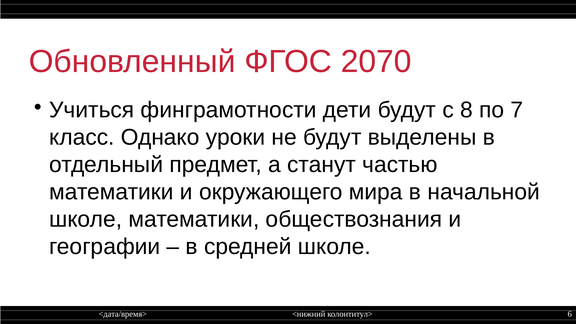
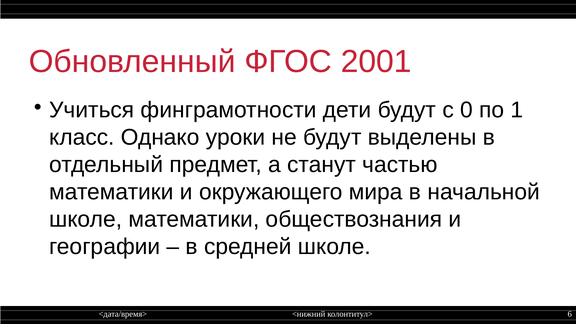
2070: 2070 -> 2001 (376, 62)
8: 8 -> 0 (466, 110)
7: 7 -> 1 (517, 110)
